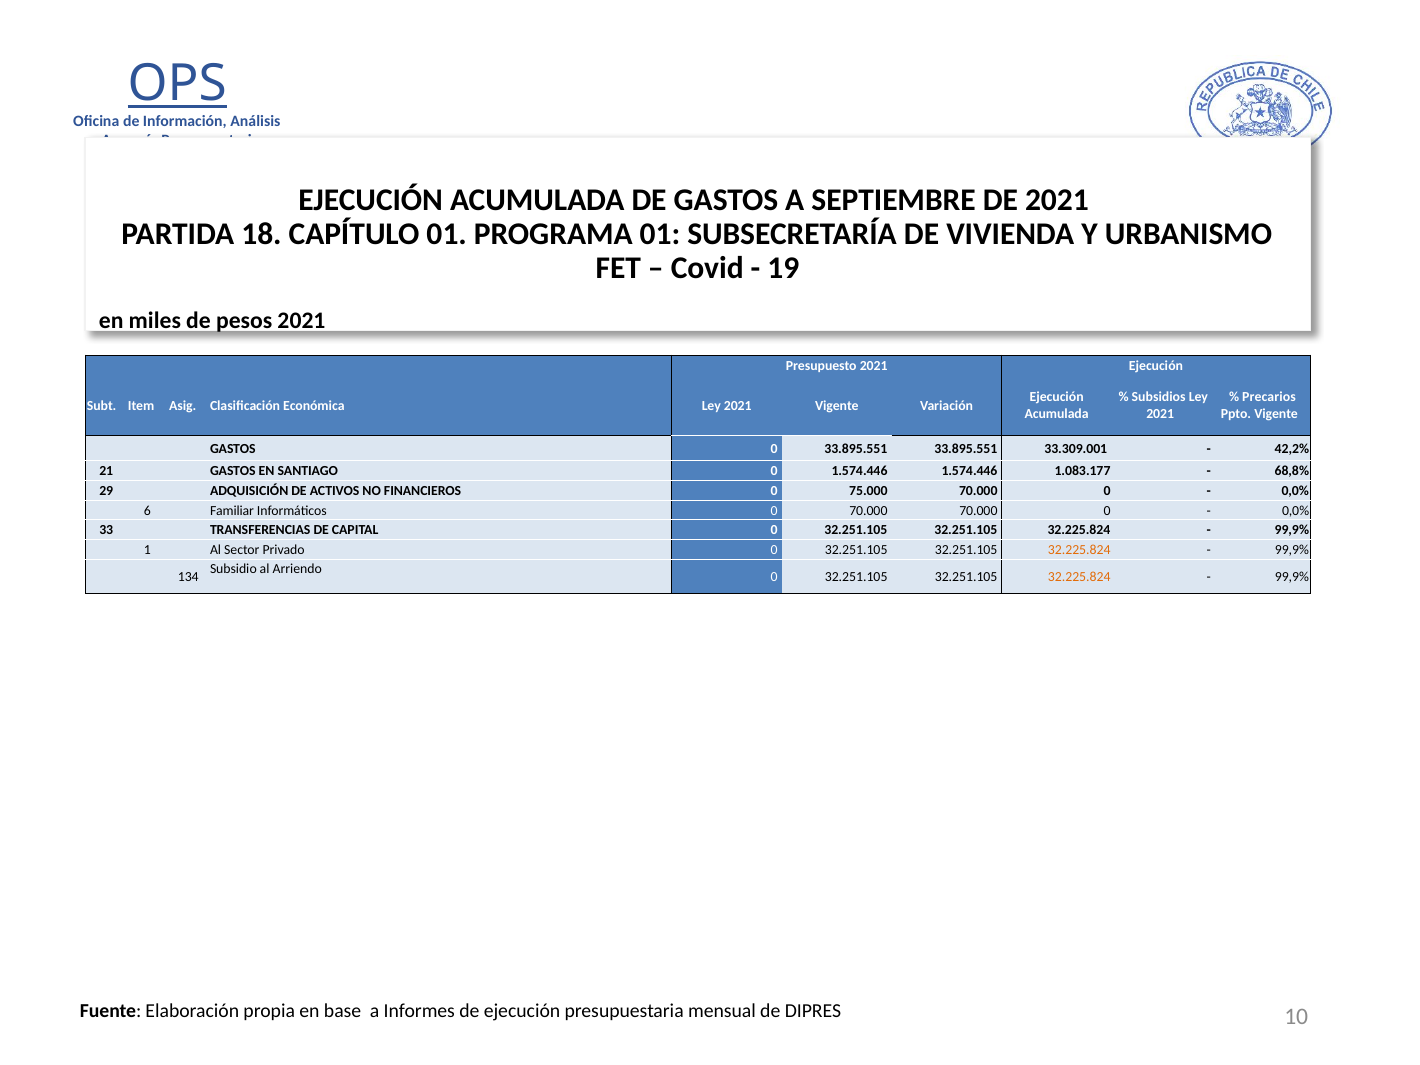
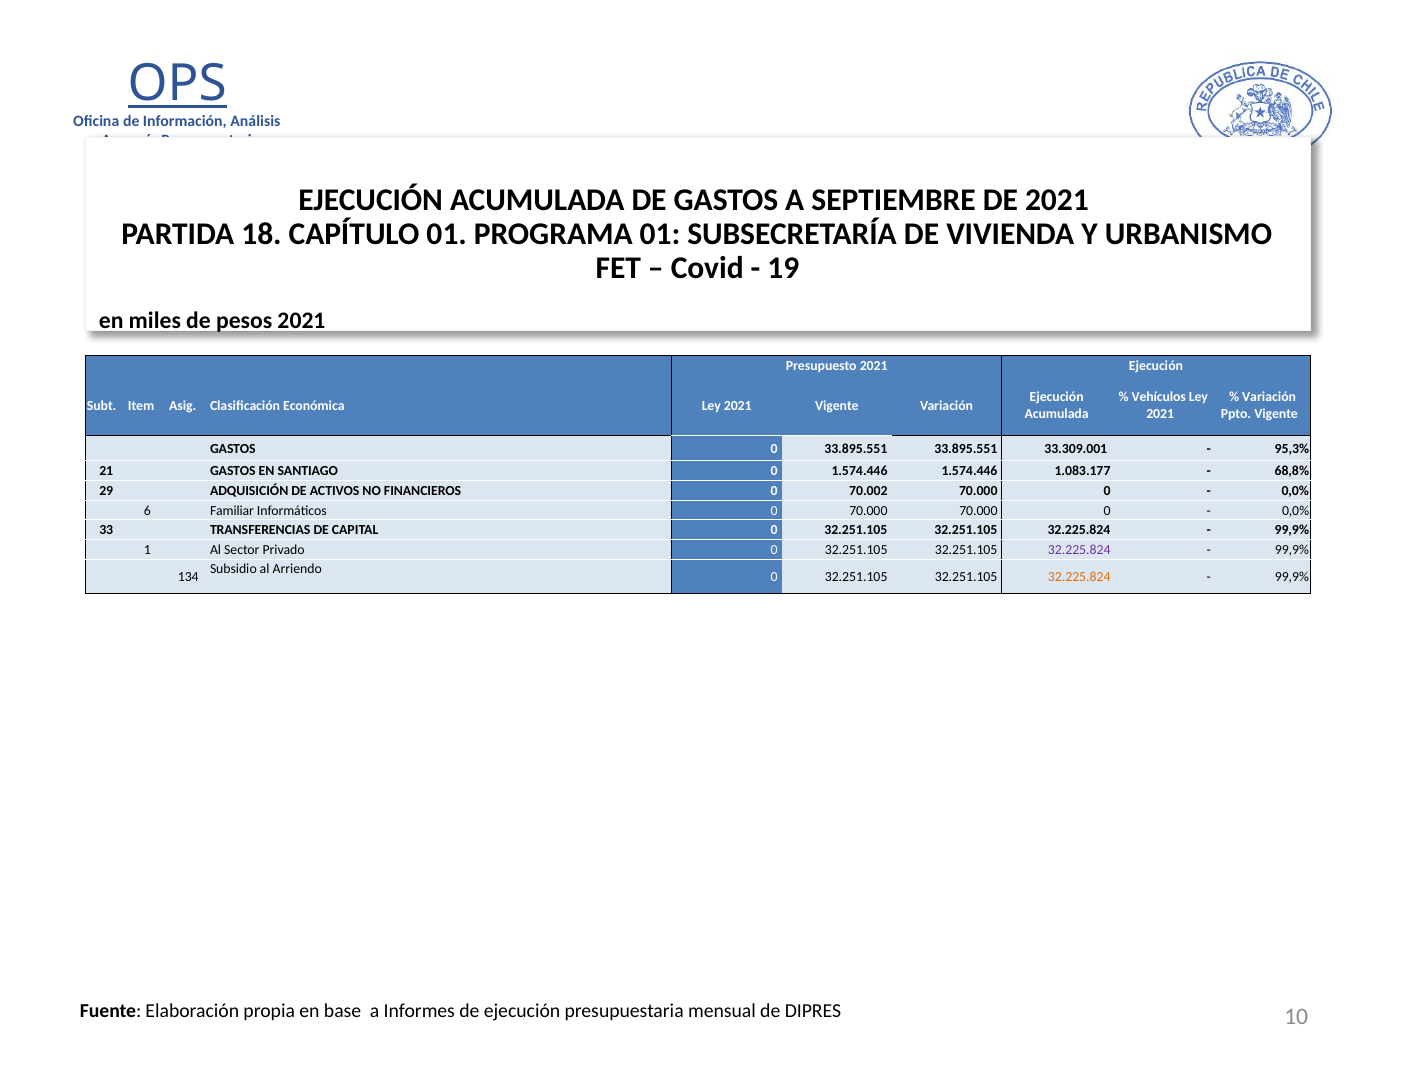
Subsidios: Subsidios -> Vehículos (1159, 397)
Precarios: Precarios -> Variación (1269, 397)
42,2%: 42,2% -> 95,3% (1292, 449)
75.000: 75.000 -> 70.002 (868, 491)
32.225.824 colour: orange -> purple (1079, 550)
